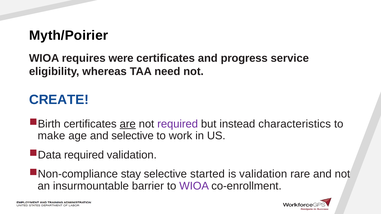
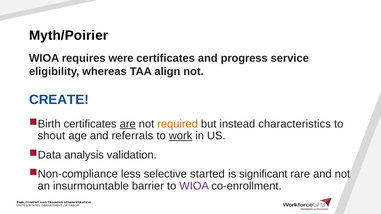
need: need -> align (167, 72)
required colour: purple -> orange (178, 124)
make: make -> shout (51, 136)
and selective: selective -> referrals (132, 136)
work underline: none -> present (181, 136)
required: required -> analysis (84, 155)
stay: stay -> less (131, 174)
is validation: validation -> significant (263, 174)
